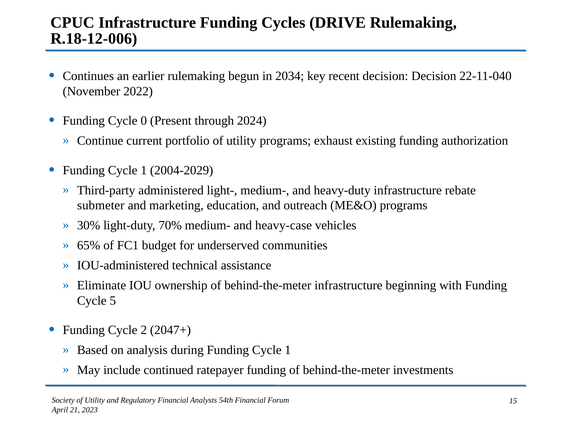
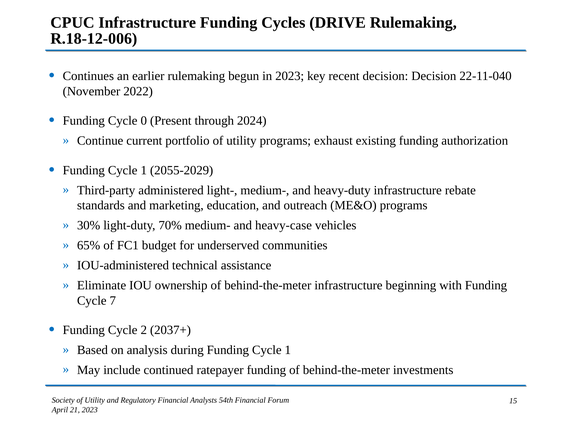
in 2034: 2034 -> 2023 (290, 76)
2004-2029: 2004-2029 -> 2055-2029 (182, 170)
submeter: submeter -> standards (101, 206)
5: 5 -> 7 (113, 301)
2047+: 2047+ -> 2037+ (170, 330)
